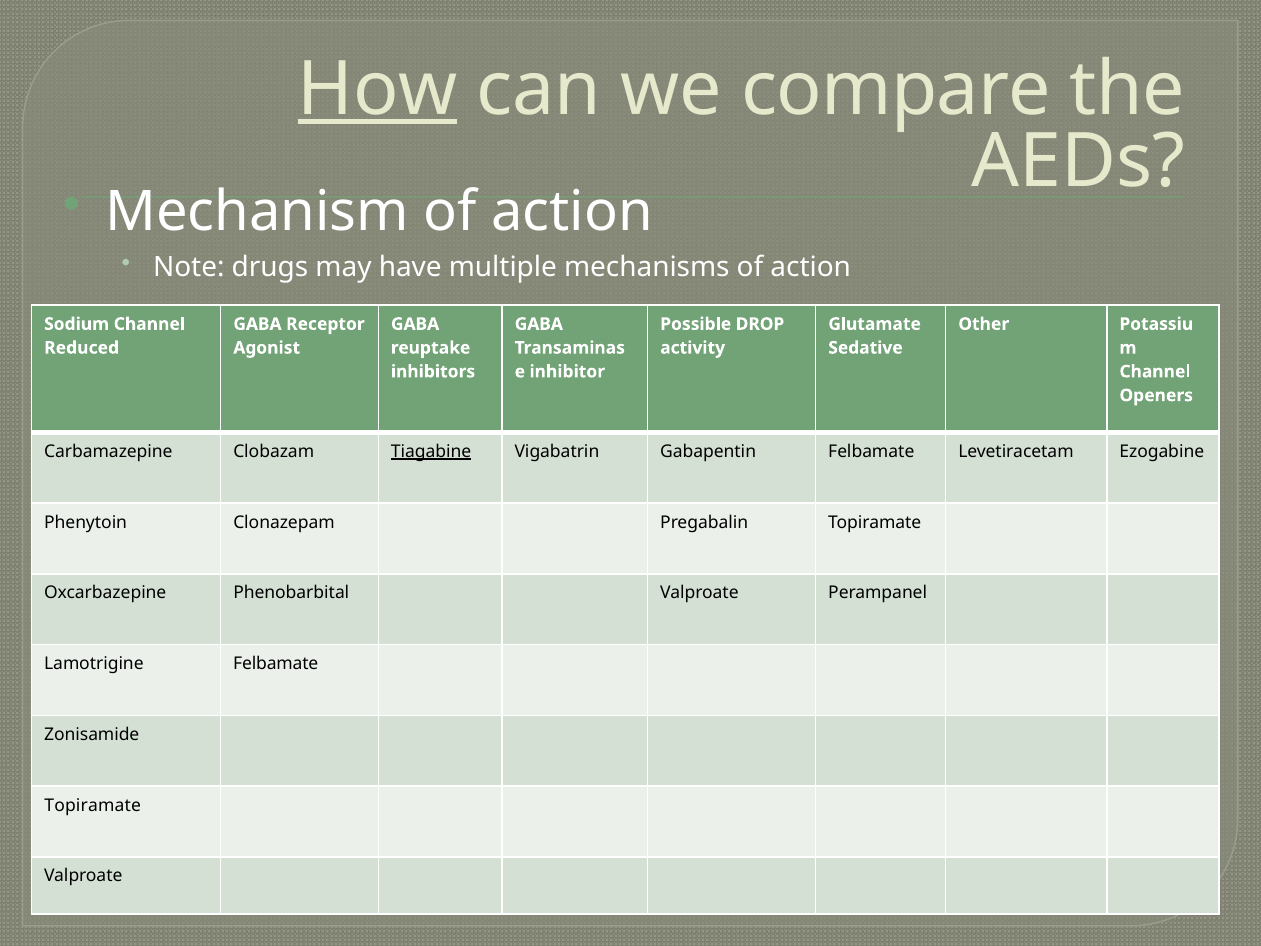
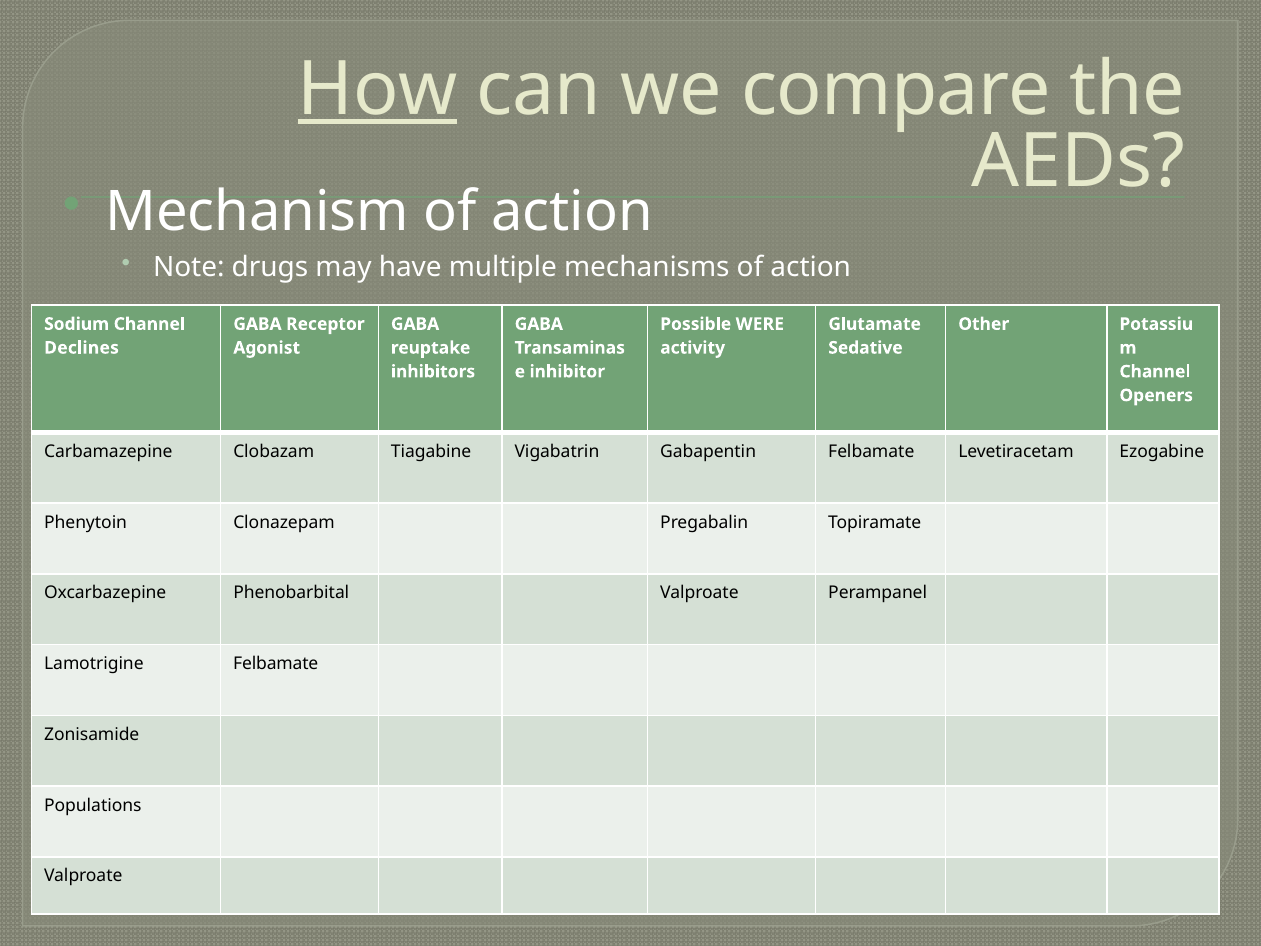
DROP: DROP -> WERE (760, 324)
Reduced: Reduced -> Declines (82, 348)
Tiagabine underline: present -> none (431, 451)
Topiramate: Topiramate -> Populations (93, 805)
